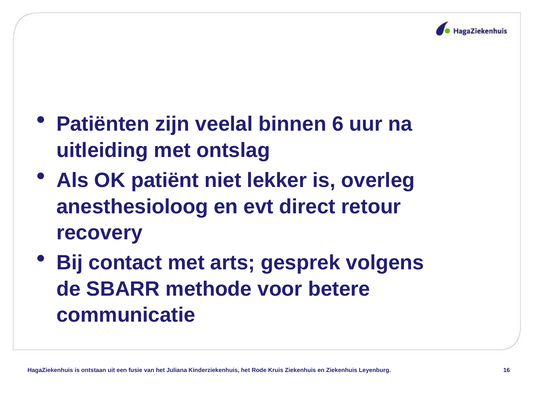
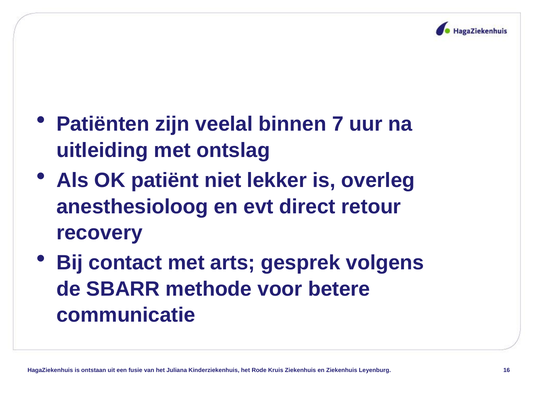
6: 6 -> 7 (338, 124)
